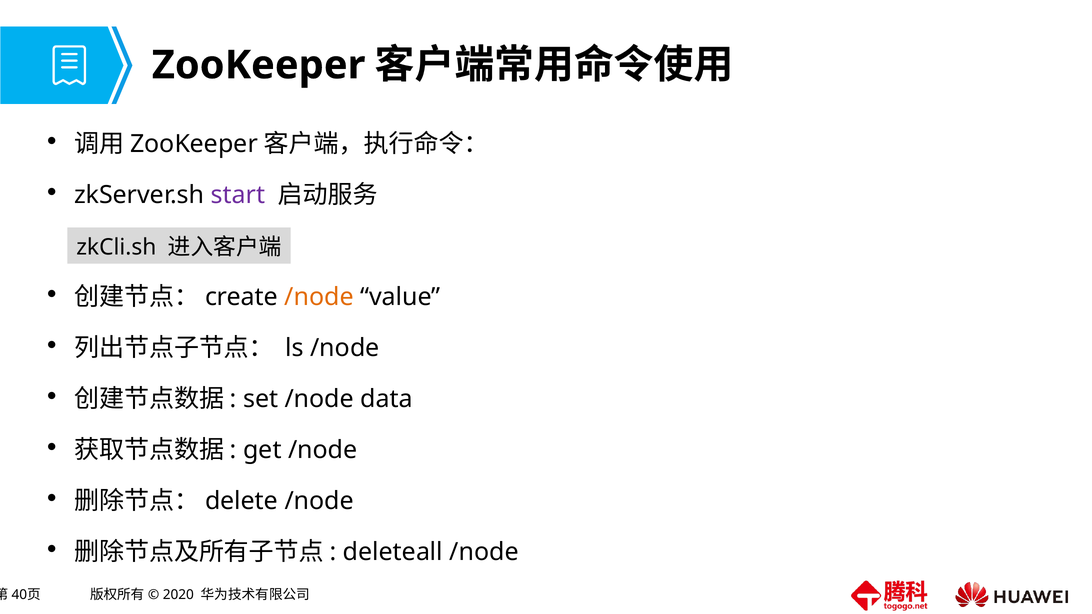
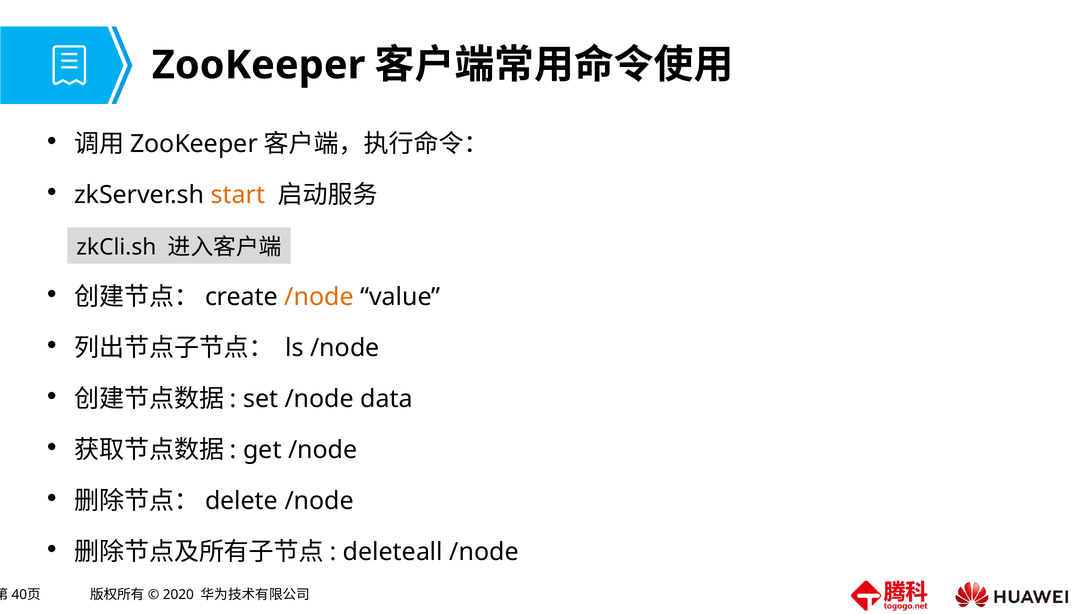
start colour: purple -> orange (238, 195)
